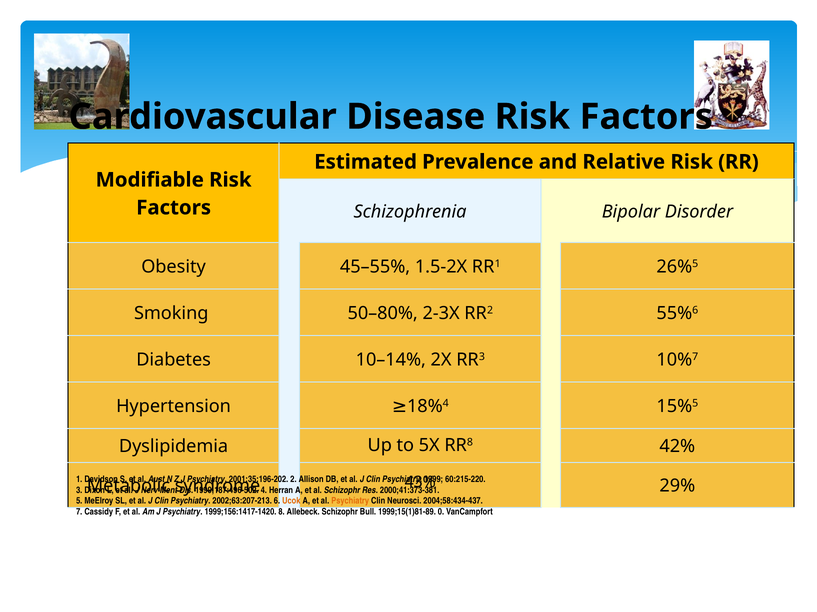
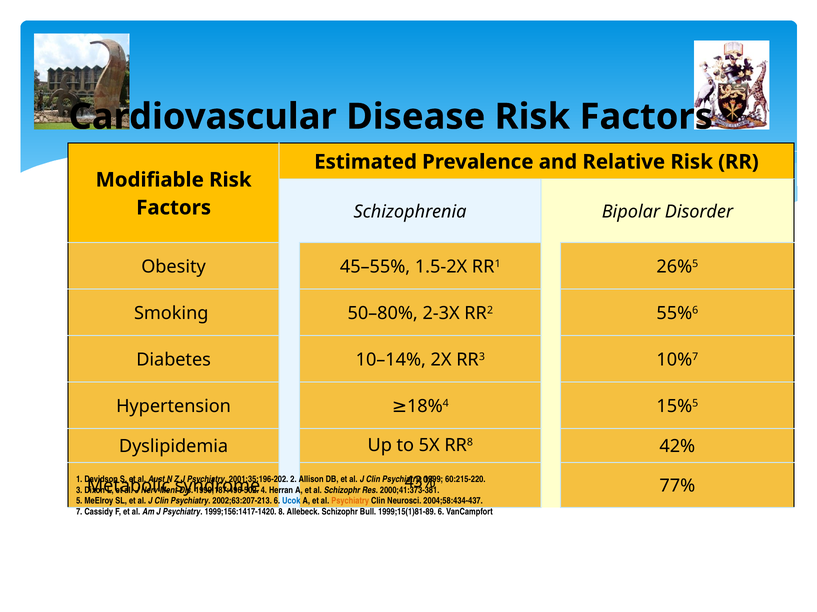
29%: 29% -> 77% (677, 487)
Ucok colour: orange -> blue (291, 502)
1999;15(1)81-89 0: 0 -> 6 (441, 512)
